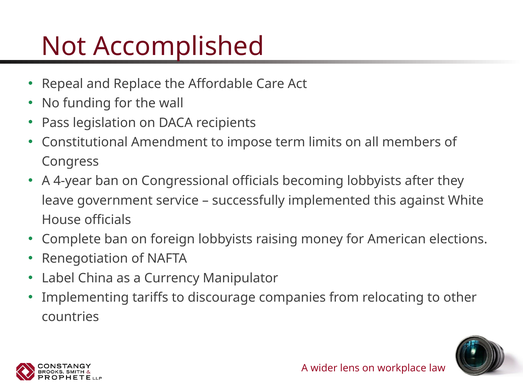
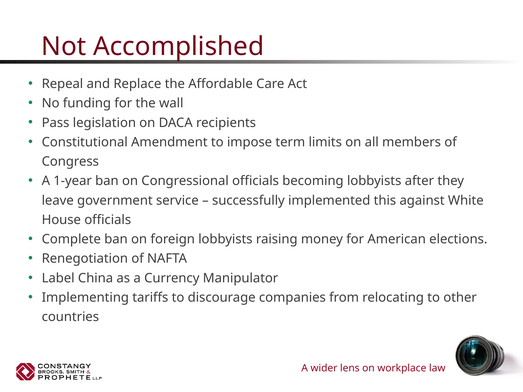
4-year: 4-year -> 1-year (73, 181)
